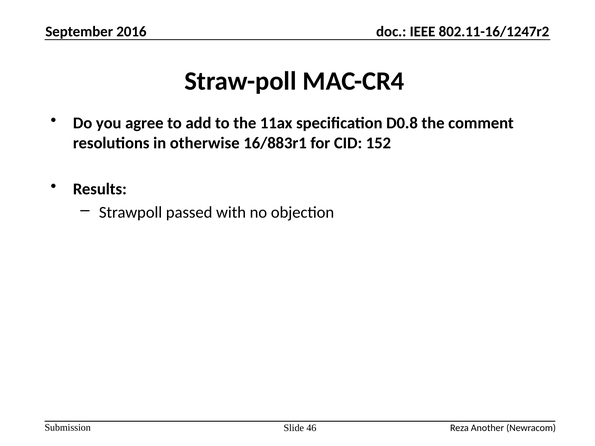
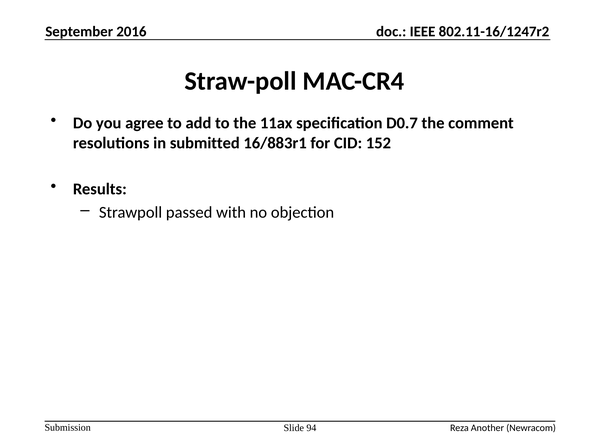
D0.8: D0.8 -> D0.7 (402, 123)
otherwise: otherwise -> submitted (205, 143)
46: 46 -> 94 (311, 428)
